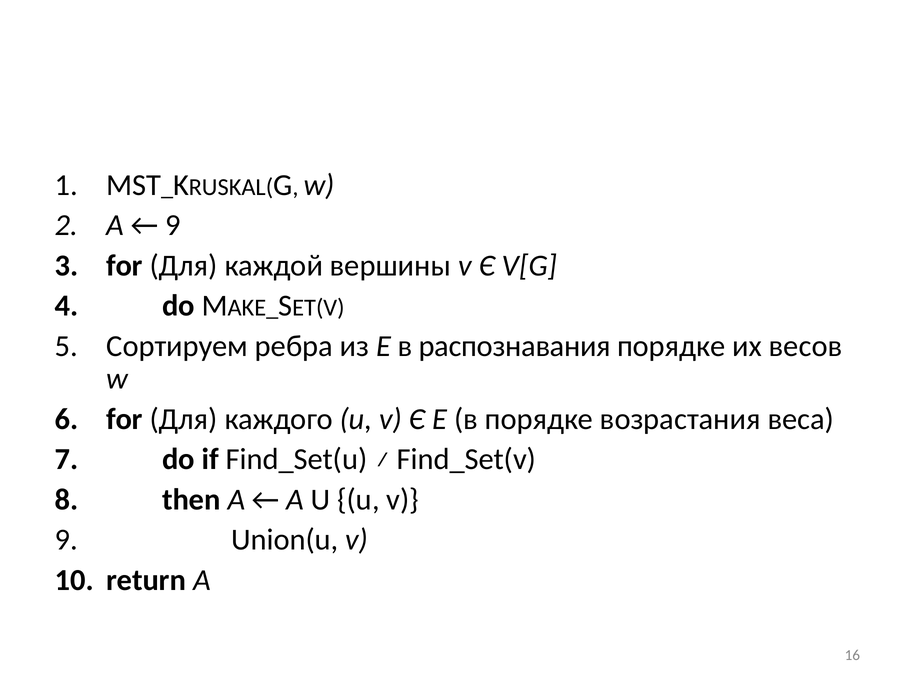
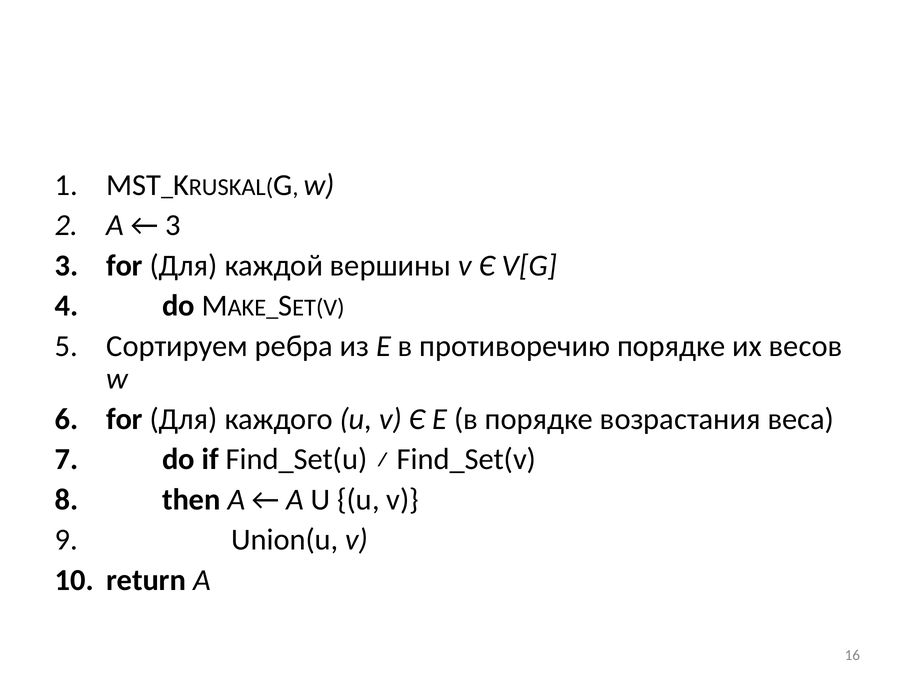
9: 9 -> 3 (173, 225)
распознавания: распознавания -> противоречию (515, 346)
